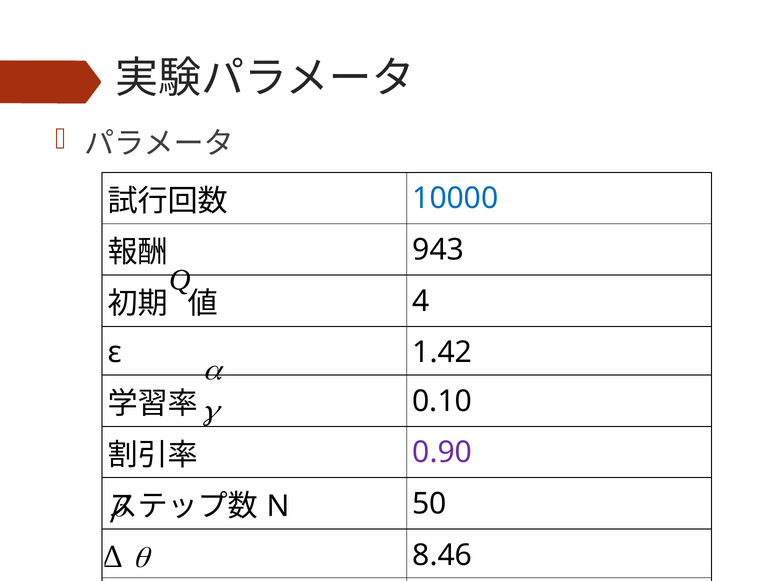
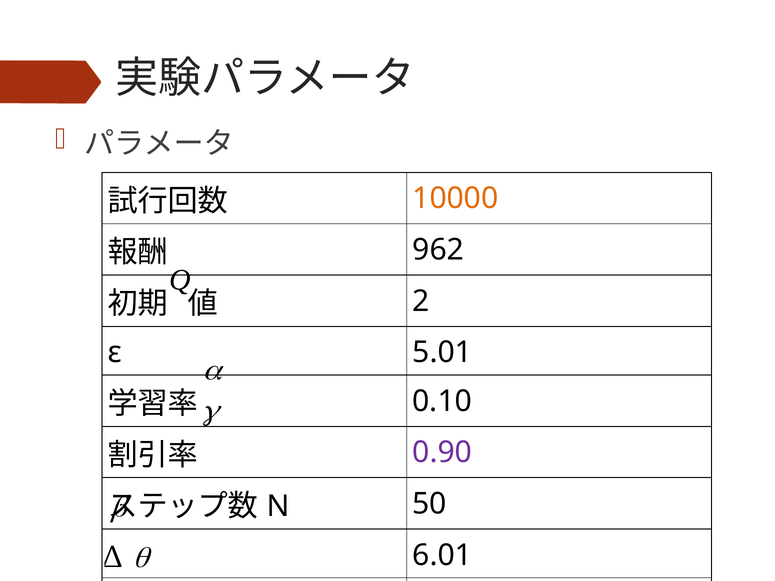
10000 colour: blue -> orange (455, 199)
943: 943 -> 962 (438, 250)
4: 4 -> 2 (421, 301)
1.42: 1.42 -> 5.01 (442, 353)
8.46: 8.46 -> 6.01 (442, 555)
